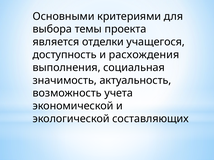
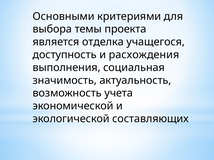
отделки: отделки -> отделка (103, 42)
